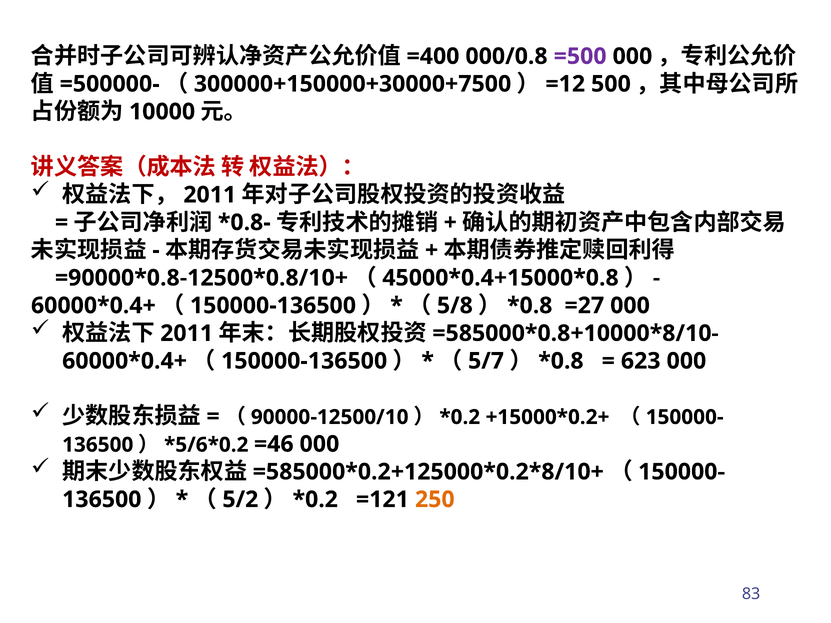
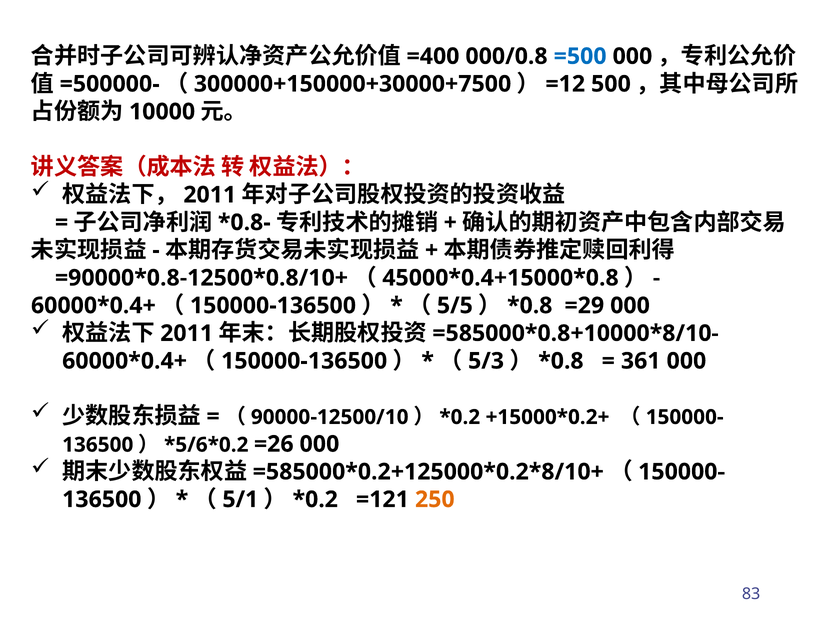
=500 colour: purple -> blue (580, 56)
5/8: 5/8 -> 5/5 (455, 306)
=27: =27 -> =29 (584, 306)
5/7: 5/7 -> 5/3 (486, 361)
623: 623 -> 361 (641, 361)
=46: =46 -> =26 (274, 444)
5/2: 5/2 -> 5/1 (240, 500)
